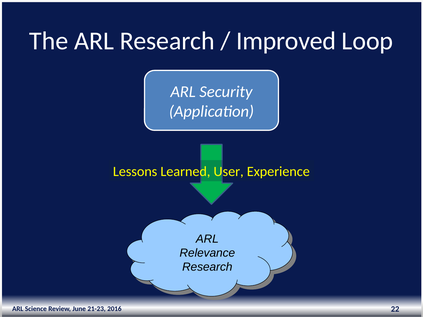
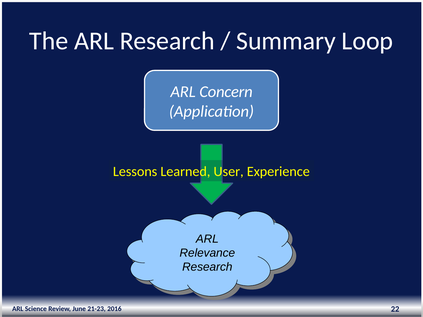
Improved: Improved -> Summary (286, 41)
Security: Security -> Concern (226, 92)
